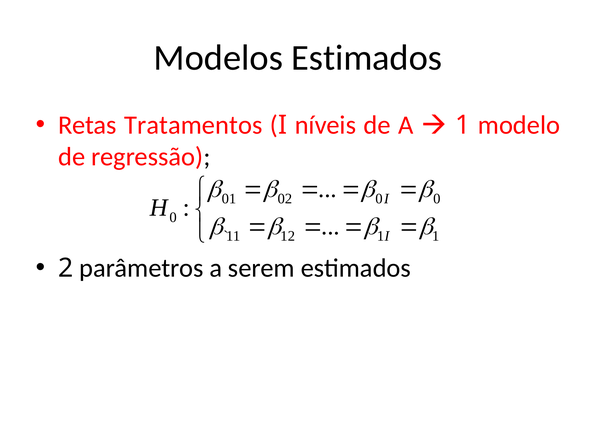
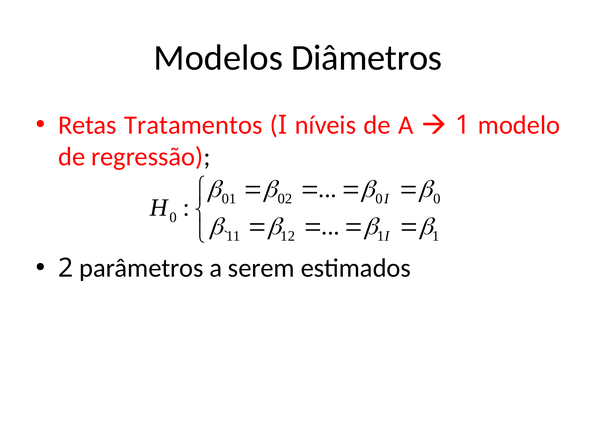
Modelos Estimados: Estimados -> Diâmetros (367, 58)
